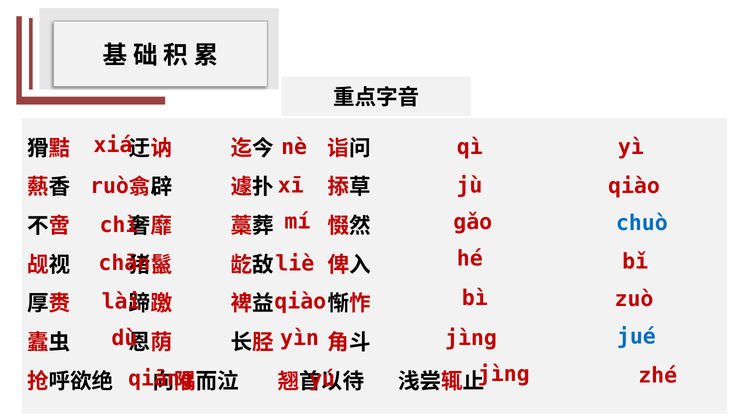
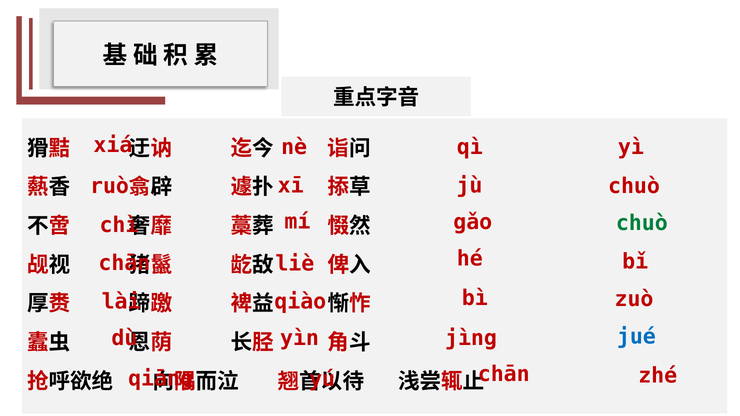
xī qiào: qiào -> chuò (634, 186)
chuò colour: blue -> green (642, 223)
jìng: jìng -> chān (504, 374)
